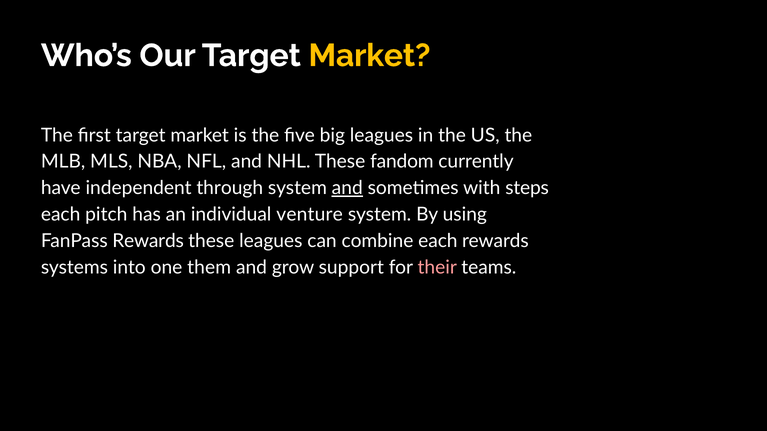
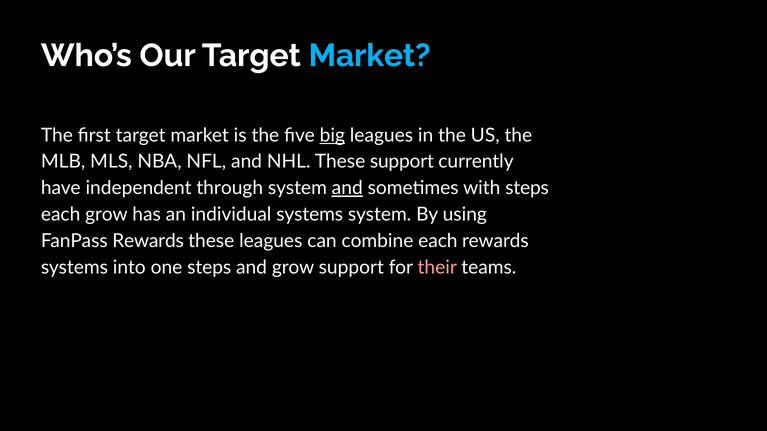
Market colour: yellow -> light blue (369, 56)
big underline: none -> present (332, 135)
These fandom: fandom -> support (402, 162)
each pitch: pitch -> grow (106, 215)
individual venture: venture -> systems (310, 215)
one them: them -> steps (209, 268)
